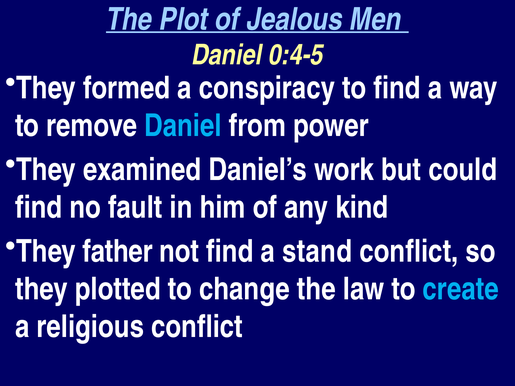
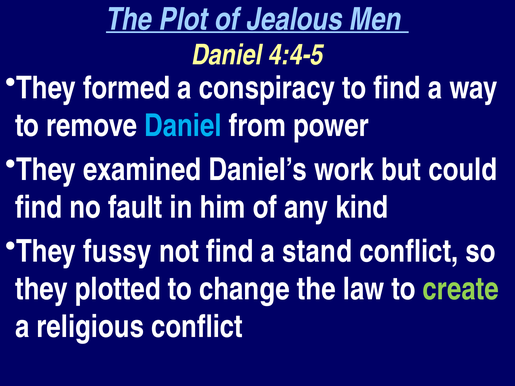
0:4-5: 0:4-5 -> 4:4-5 (296, 55)
father: father -> fussy (117, 252)
create colour: light blue -> light green (461, 289)
